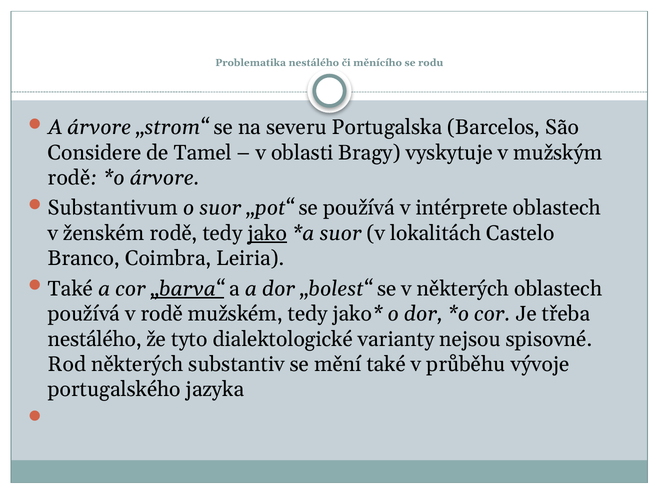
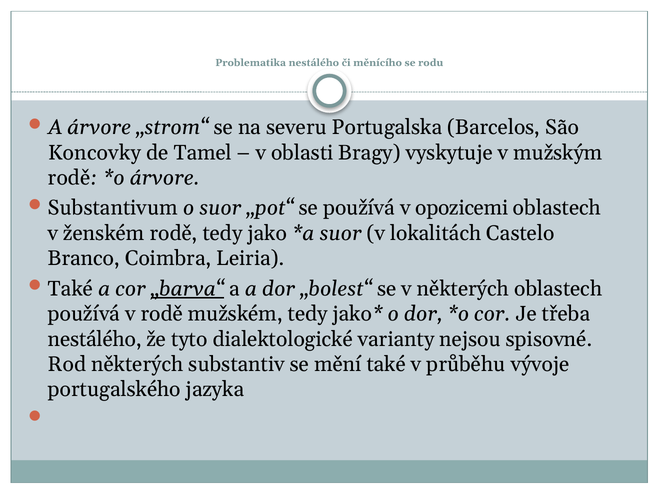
Considere: Considere -> Koncovky (95, 153)
intérprete: intérprete -> opozicemi (462, 208)
jako underline: present -> none (267, 233)
